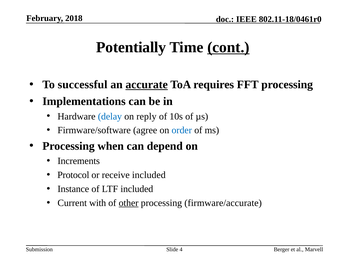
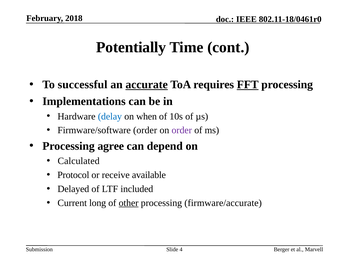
cont underline: present -> none (228, 47)
FFT underline: none -> present (248, 84)
reply: reply -> when (147, 116)
Firmware/software agree: agree -> order (145, 130)
order colour: blue -> purple (182, 130)
when: when -> agree (111, 146)
Increments: Increments -> Calculated (79, 161)
receive included: included -> available (149, 175)
Instance: Instance -> Delayed (73, 189)
with: with -> long (98, 203)
